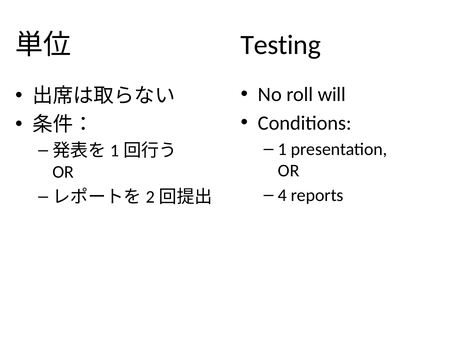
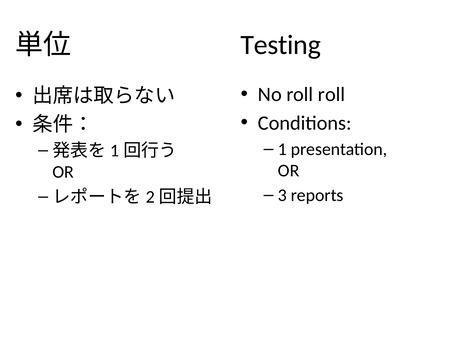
roll will: will -> roll (332, 95)
4: 4 -> 3 (282, 196)
